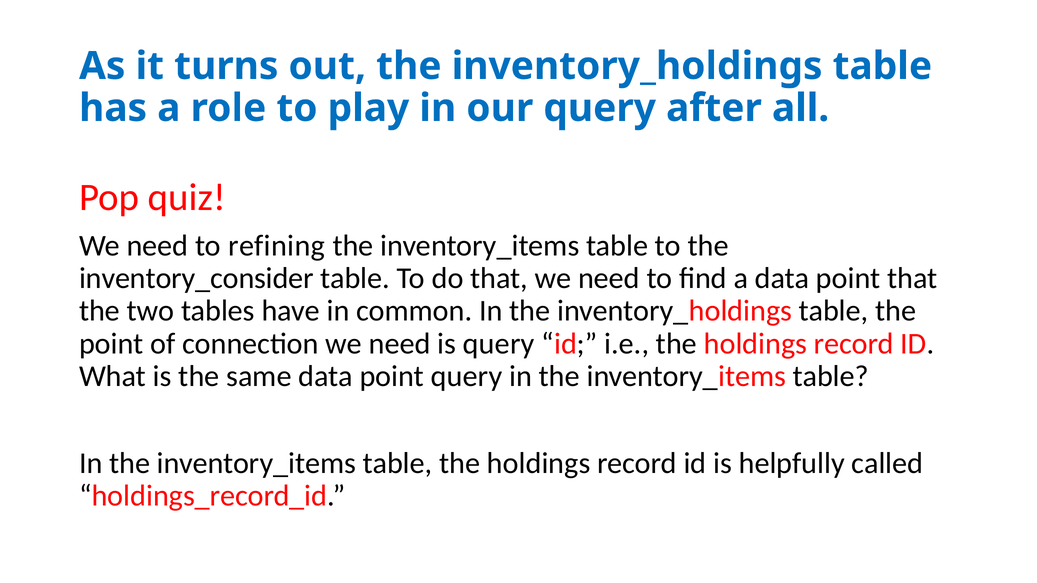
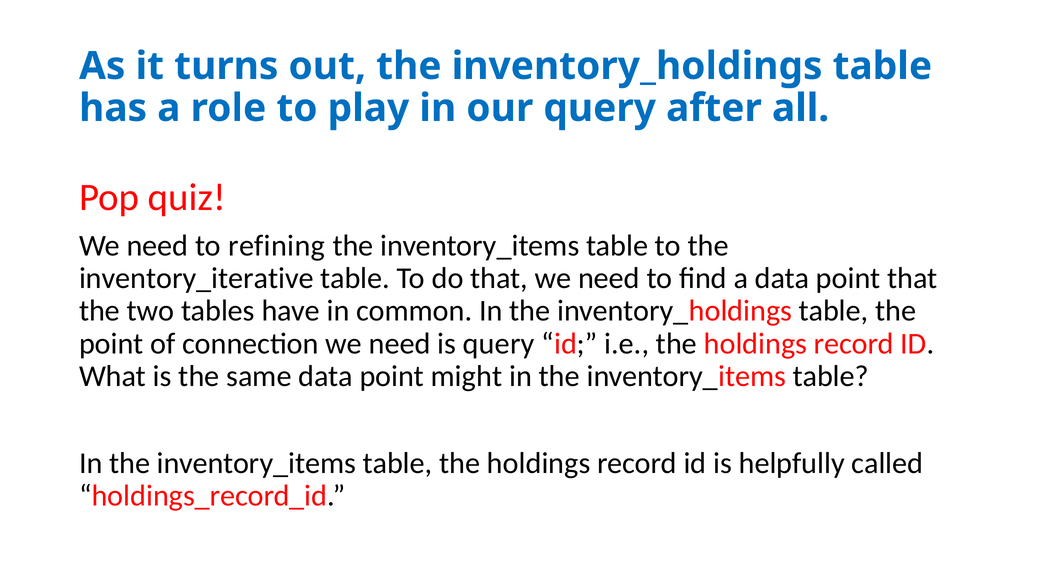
inventory_consider: inventory_consider -> inventory_iterative (196, 278)
point query: query -> might (467, 376)
